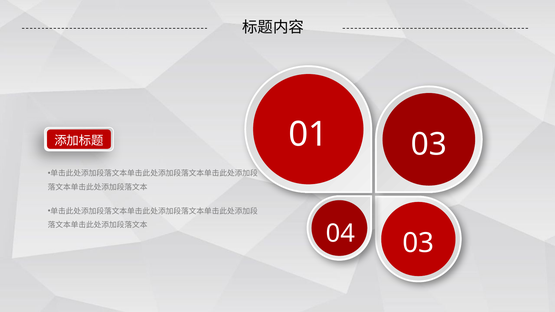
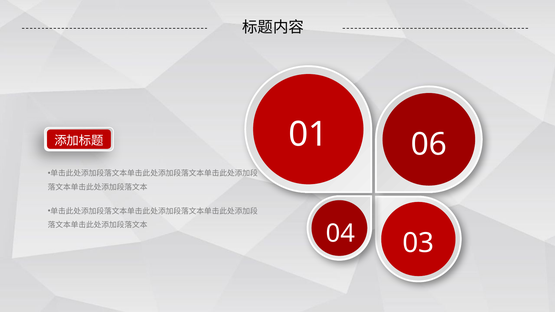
01 03: 03 -> 06 (429, 144)
